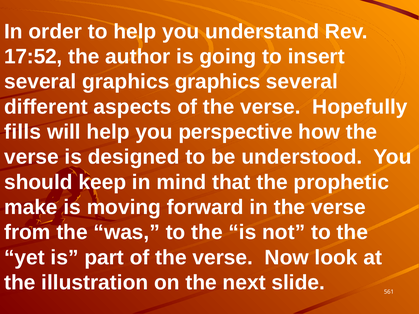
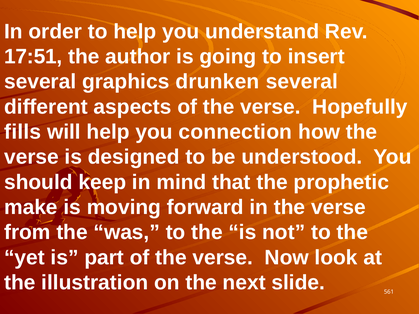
17:52: 17:52 -> 17:51 (33, 57)
graphics graphics: graphics -> drunken (217, 82)
perspective: perspective -> connection (235, 132)
